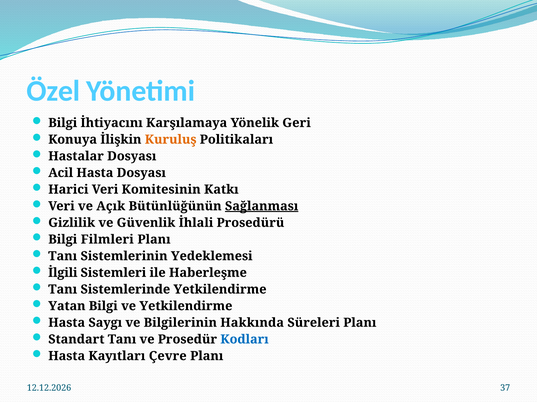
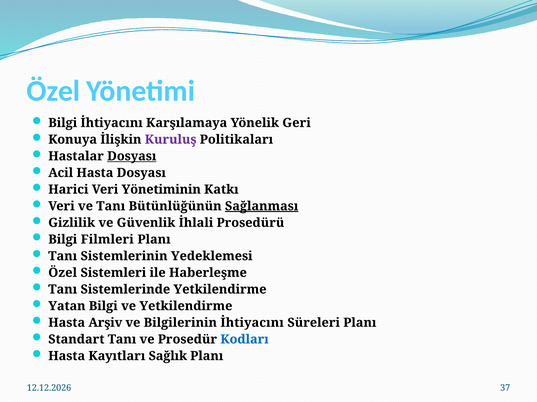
Kuruluş colour: orange -> purple (171, 140)
Dosyası underline: none -> present (132, 156)
Komitesinin: Komitesinin -> Yönetiminin (161, 190)
ve Açık: Açık -> Tanı (111, 206)
İlgili: İlgili -> Özel (63, 273)
Saygı: Saygı -> Arşiv (105, 323)
Bilgilerinin Hakkında: Hakkında -> İhtiyacını (252, 323)
Çevre: Çevre -> Sağlık (168, 357)
